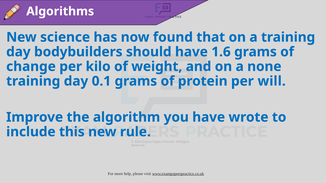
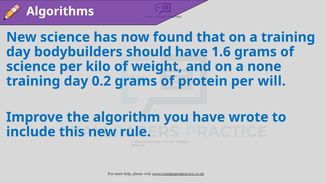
change: change -> science (31, 67)
0.1: 0.1 -> 0.2 (101, 81)
